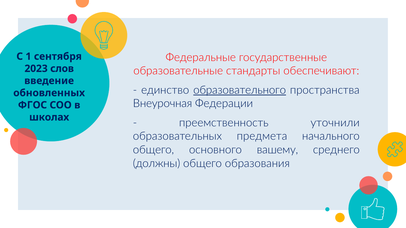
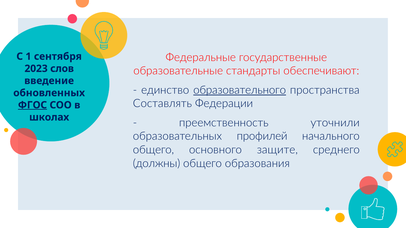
Внеурочная: Внеурочная -> Составлять (162, 104)
ФГОС underline: none -> present (32, 105)
предмета: предмета -> профилей (262, 136)
вашему: вашему -> защите (277, 150)
